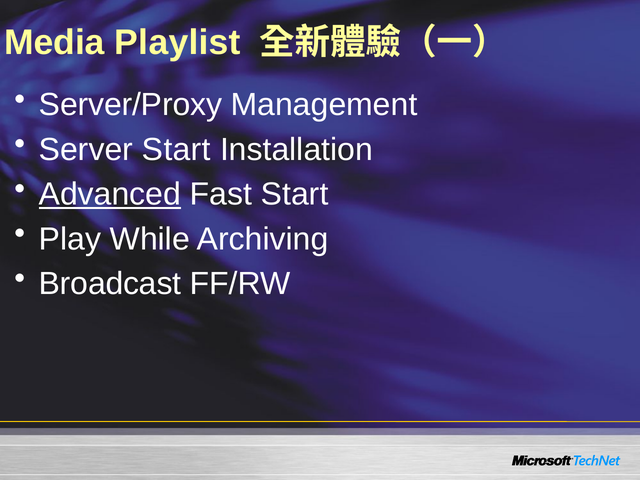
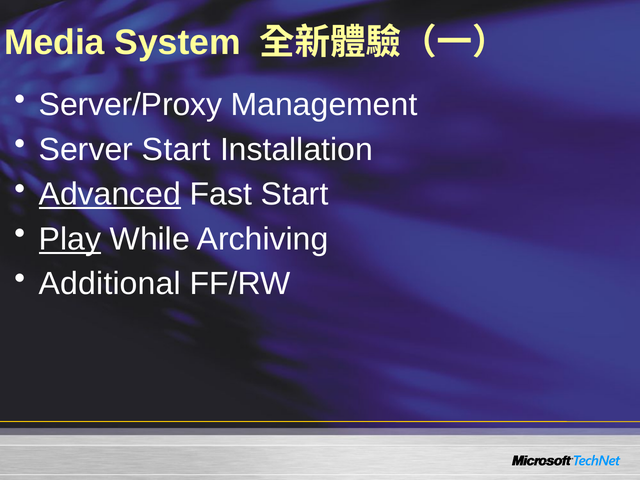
Playlist: Playlist -> System (178, 42)
Play underline: none -> present (70, 239)
Broadcast: Broadcast -> Additional (110, 284)
